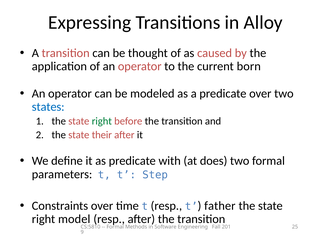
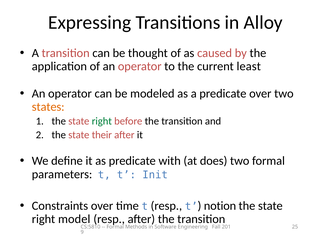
born: born -> least (249, 66)
states colour: blue -> orange (48, 107)
Step: Step -> Init (155, 175)
father: father -> notion (220, 206)
